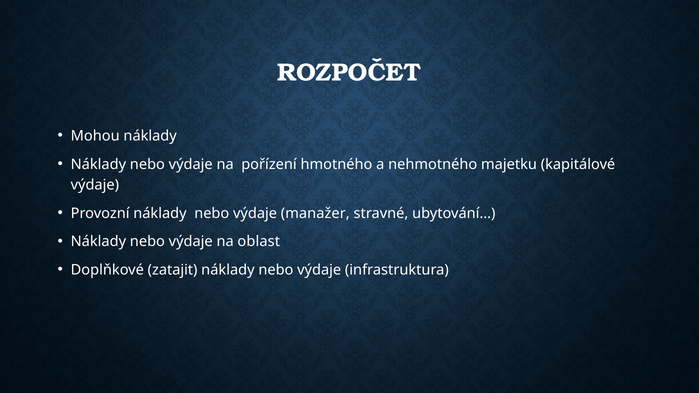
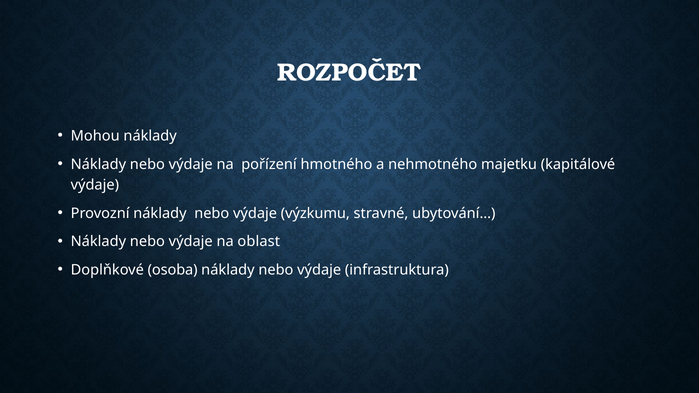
manažer: manažer -> výzkumu (315, 214)
zatajit: zatajit -> osoba (173, 270)
